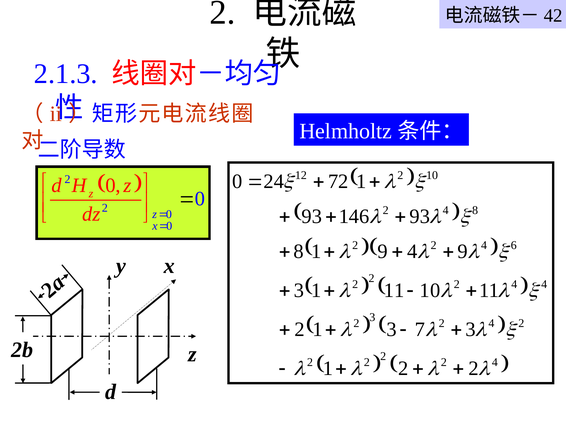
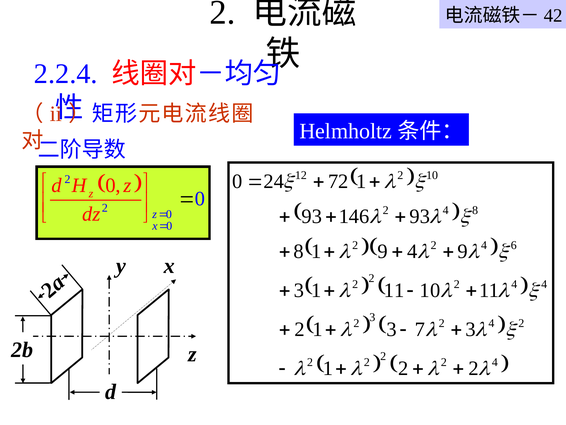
2.1.3: 2.1.3 -> 2.2.4 (66, 74)
